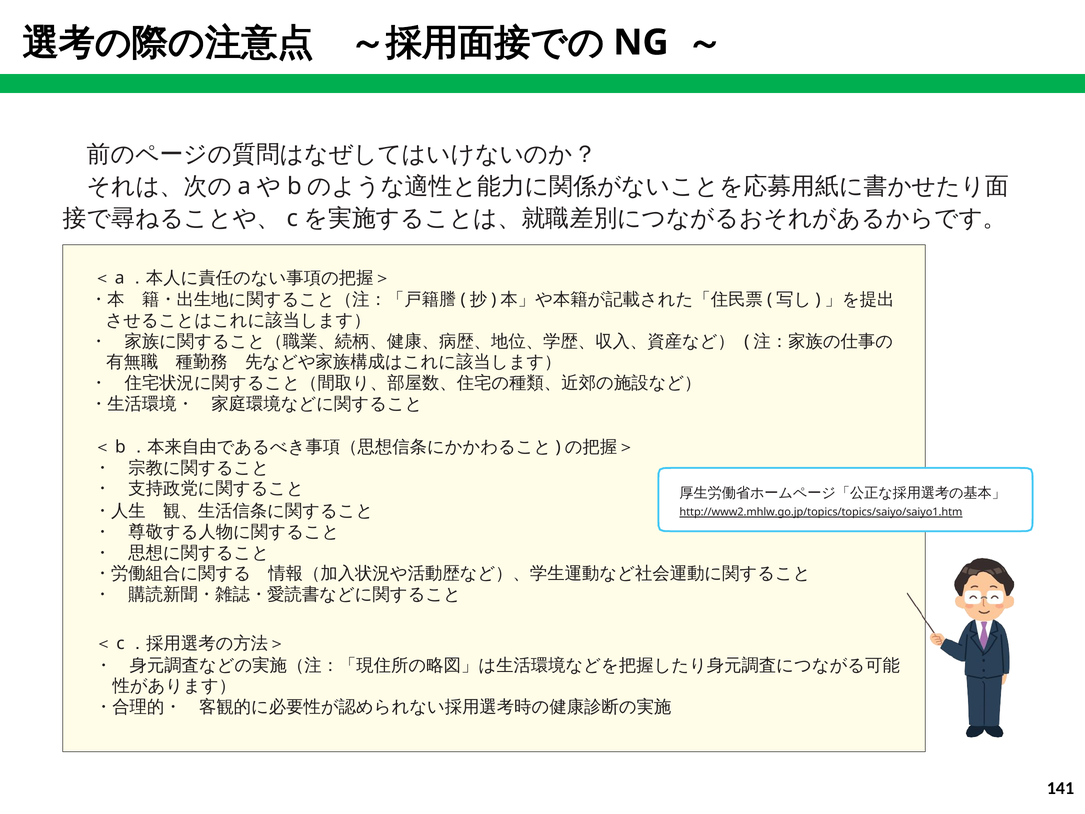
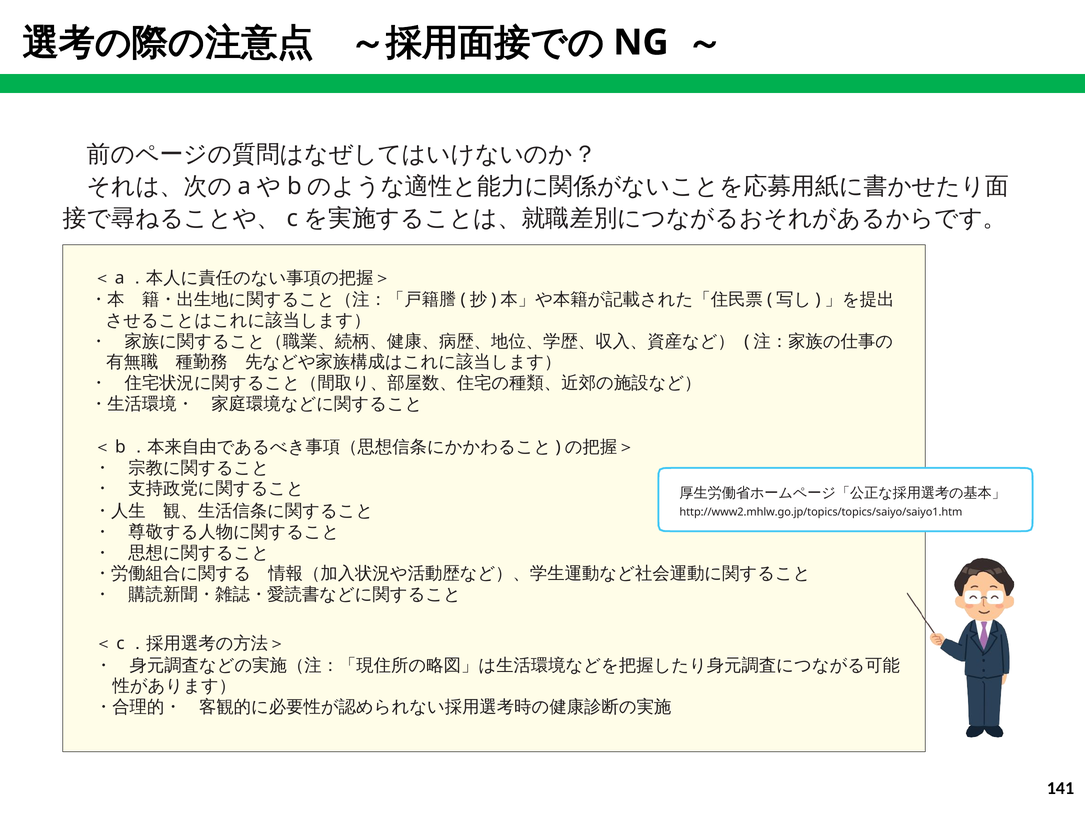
http://www2.mhlw.go.jp/topics/topics/saiyo/saiyo1.htm underline: present -> none (821, 512)
